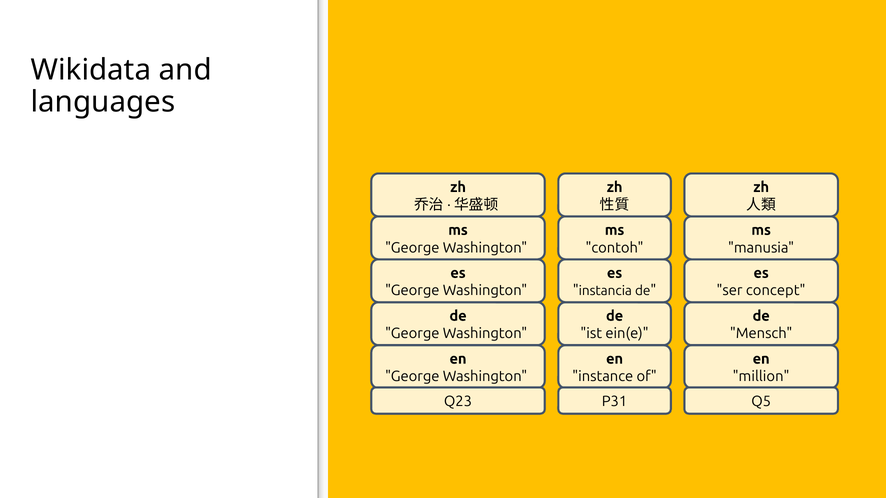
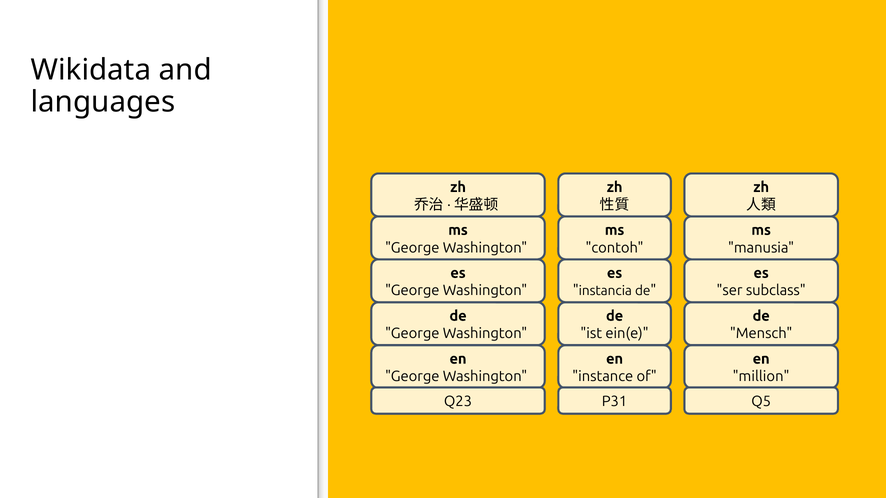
concept: concept -> subclass (776, 291)
